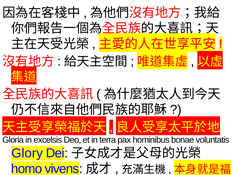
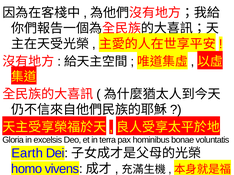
Glory: Glory -> Earth (27, 154)
